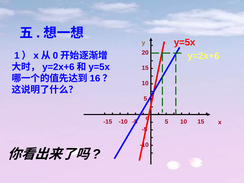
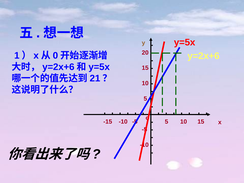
16: 16 -> 21 (95, 78)
